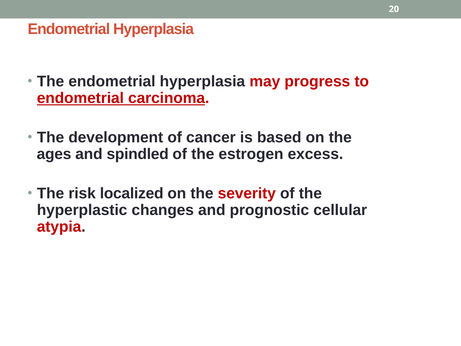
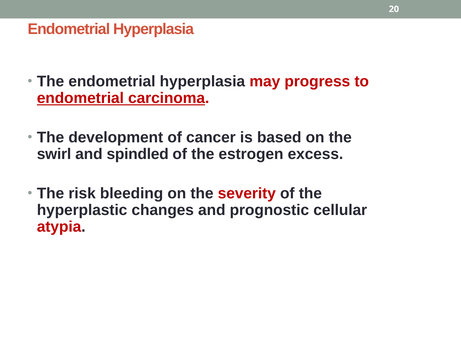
ages: ages -> swirl (54, 154)
localized: localized -> bleeding (132, 193)
